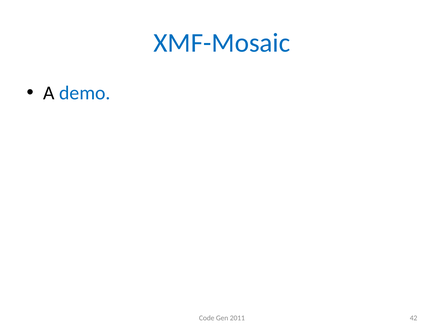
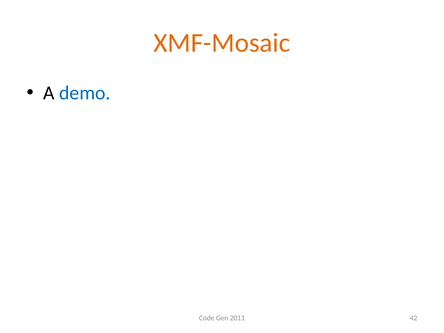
XMF-Mosaic colour: blue -> orange (222, 43)
